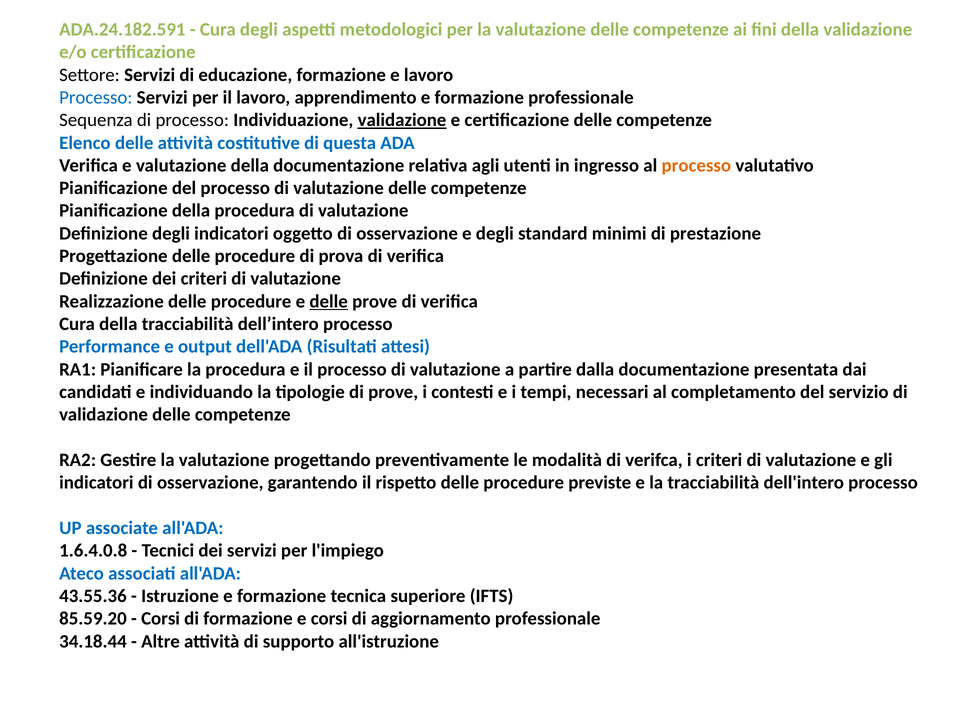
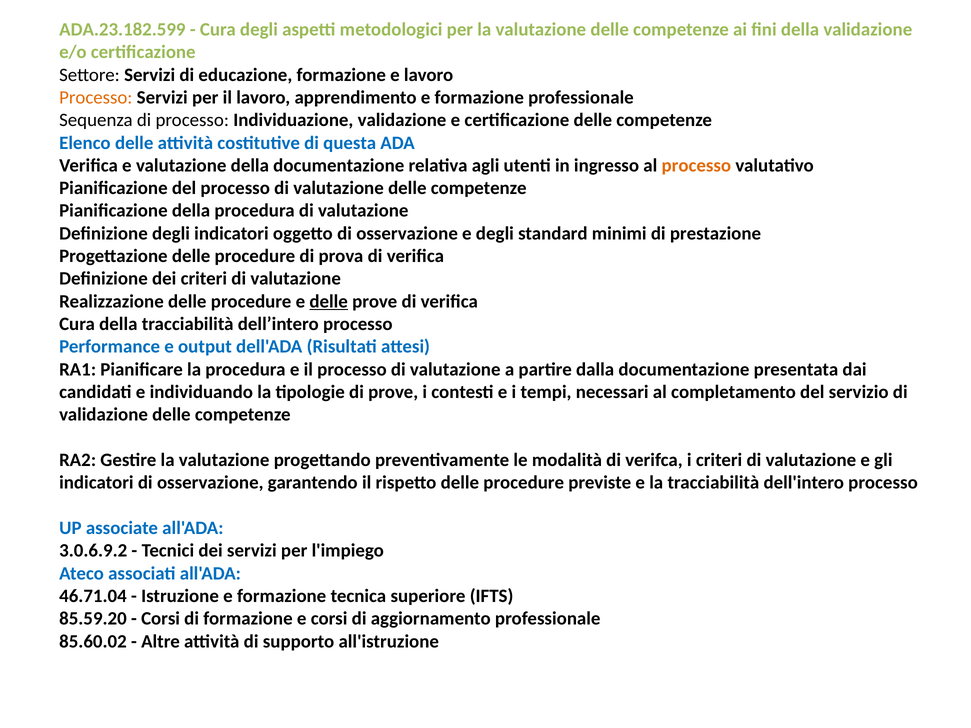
ADA.24.182.591: ADA.24.182.591 -> ADA.23.182.599 (122, 29)
Processo colour: blue -> orange (96, 97)
validazione underline: present -> none (402, 120)
1.6.4.0.8: 1.6.4.0.8 -> 3.0.6.9.2 (93, 551)
43.55.36: 43.55.36 -> 46.71.04 (93, 596)
34.18.44: 34.18.44 -> 85.60.02 (93, 642)
